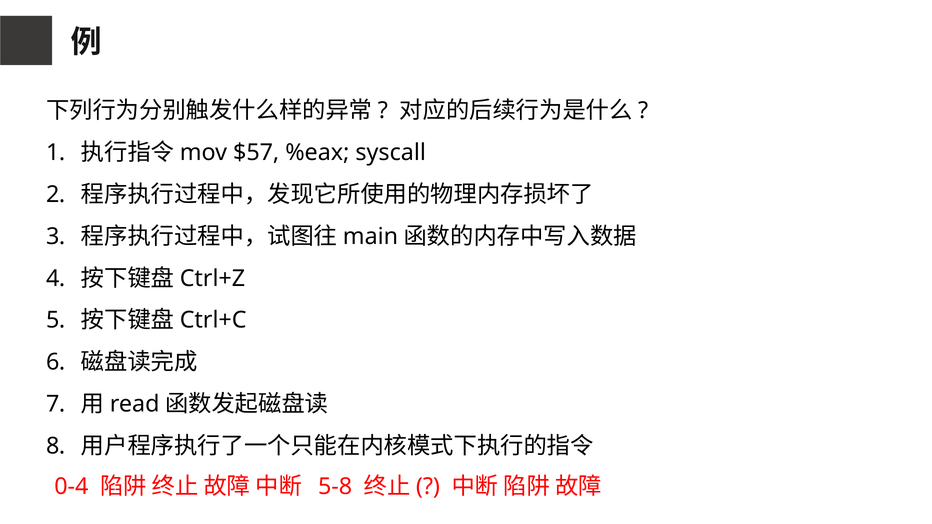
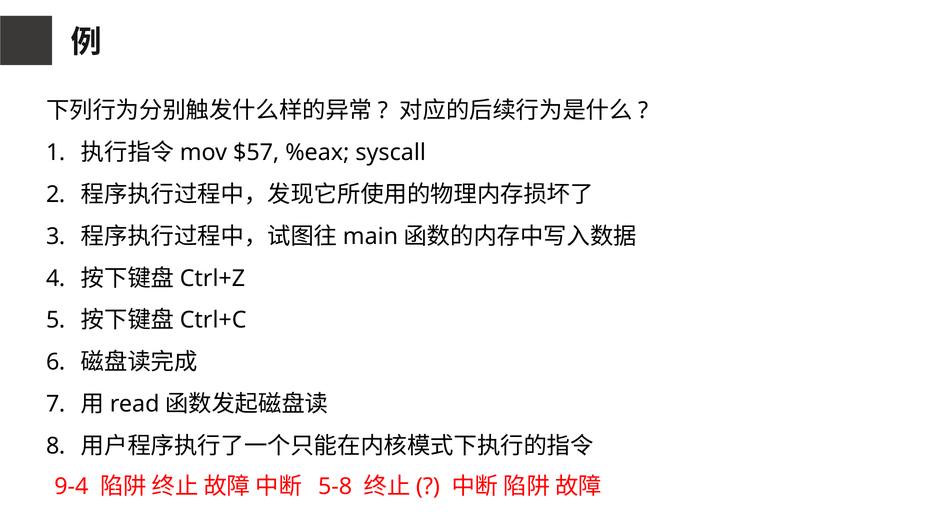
0-4: 0-4 -> 9-4 (71, 487)
